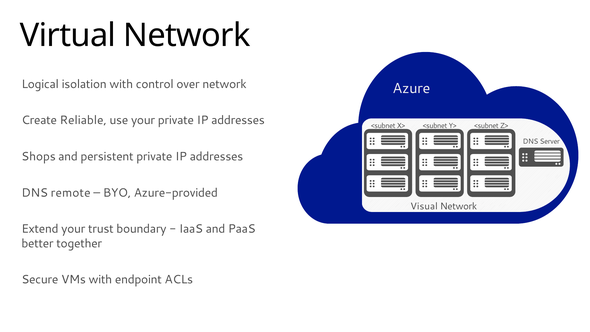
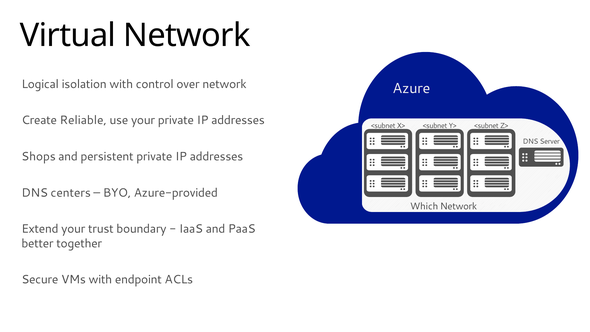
remote: remote -> centers (71, 193)
Visual: Visual -> Which (424, 206)
